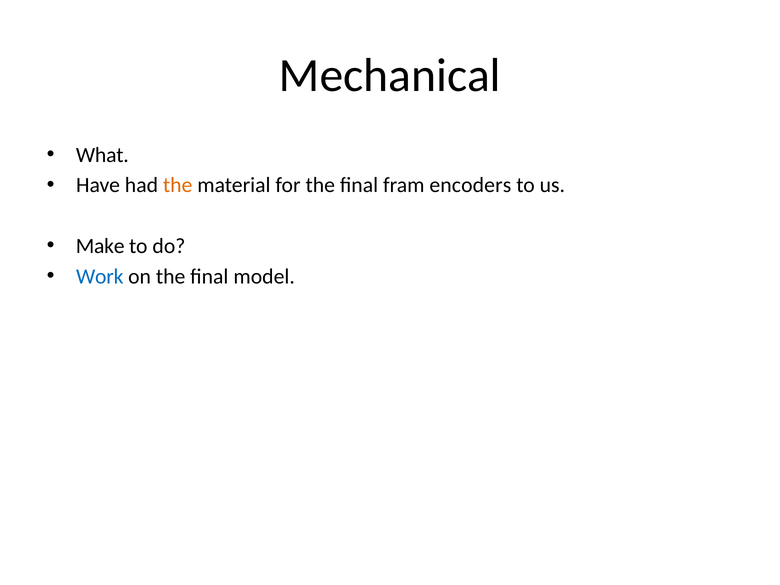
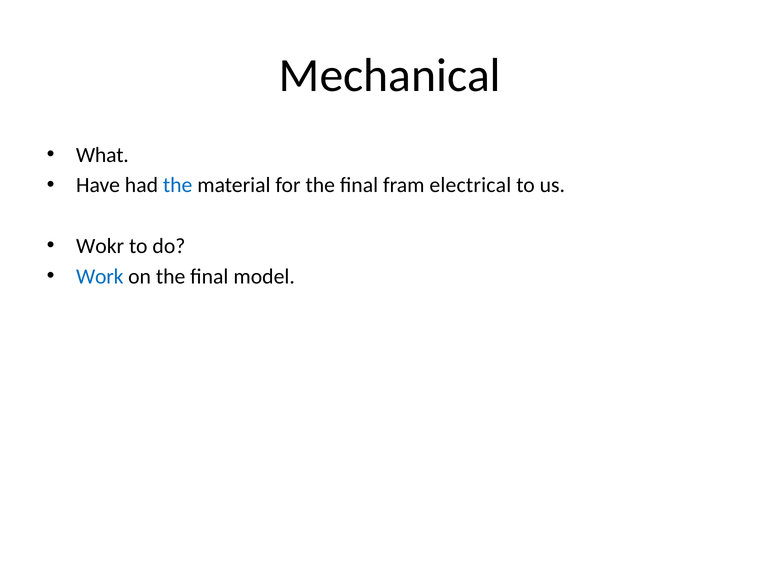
the colour: orange -> blue (178, 185)
encoders: encoders -> electrical (470, 185)
Make: Make -> Wokr (100, 246)
